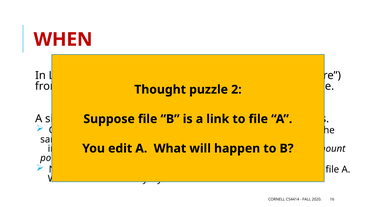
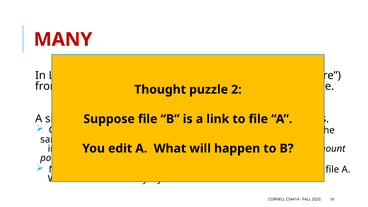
WHEN: WHEN -> MANY (63, 39)
